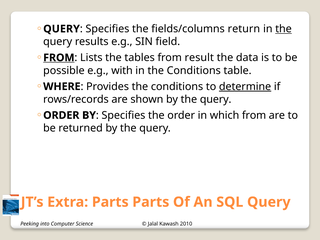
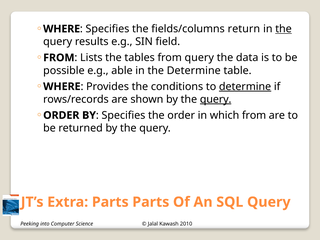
QUERY: QUERY -> WHERE (62, 29)
FROM underline: present -> none (59, 58)
from result: result -> query (199, 58)
with: with -> able (122, 71)
in the Conditions: Conditions -> Determine (194, 71)
query underline: none -> present (216, 99)
